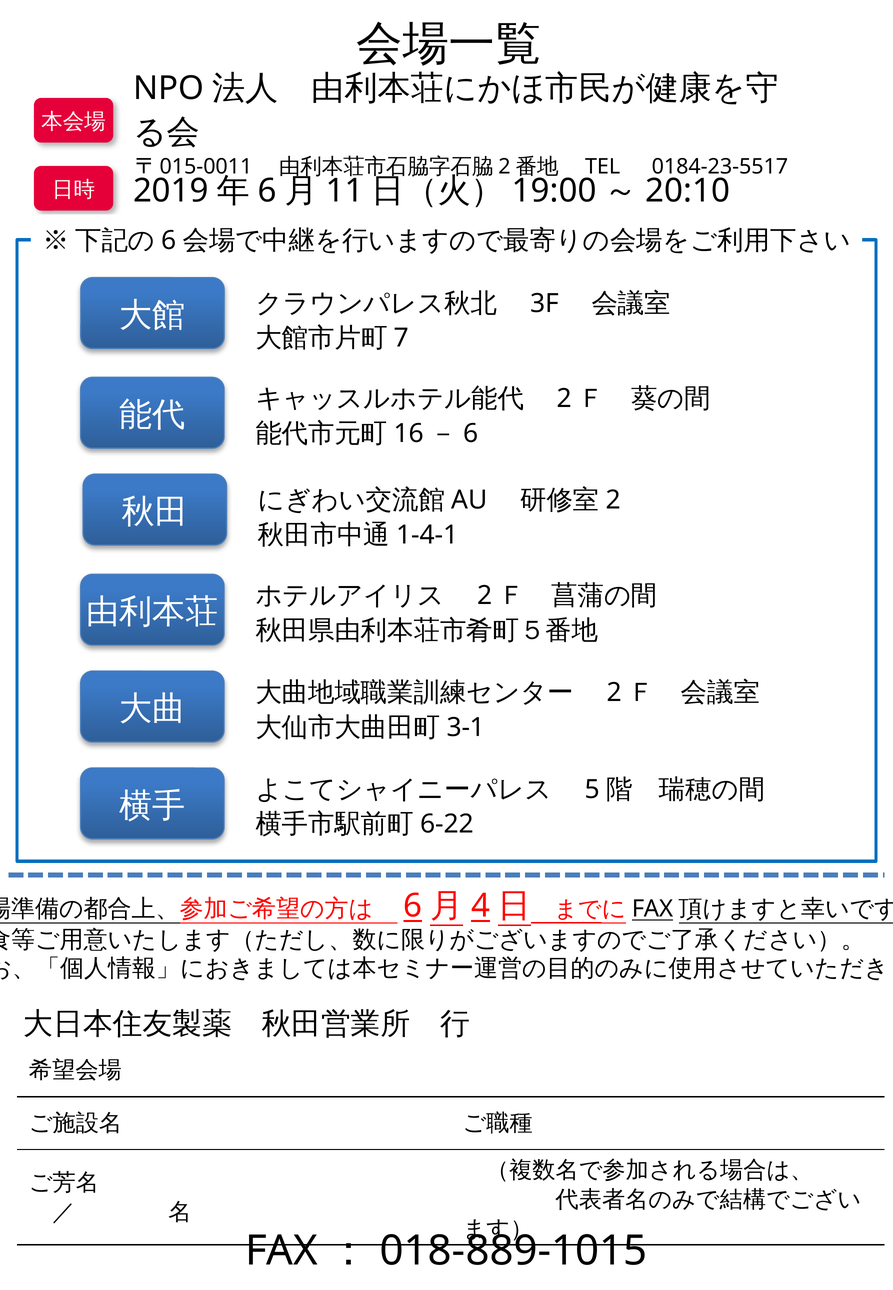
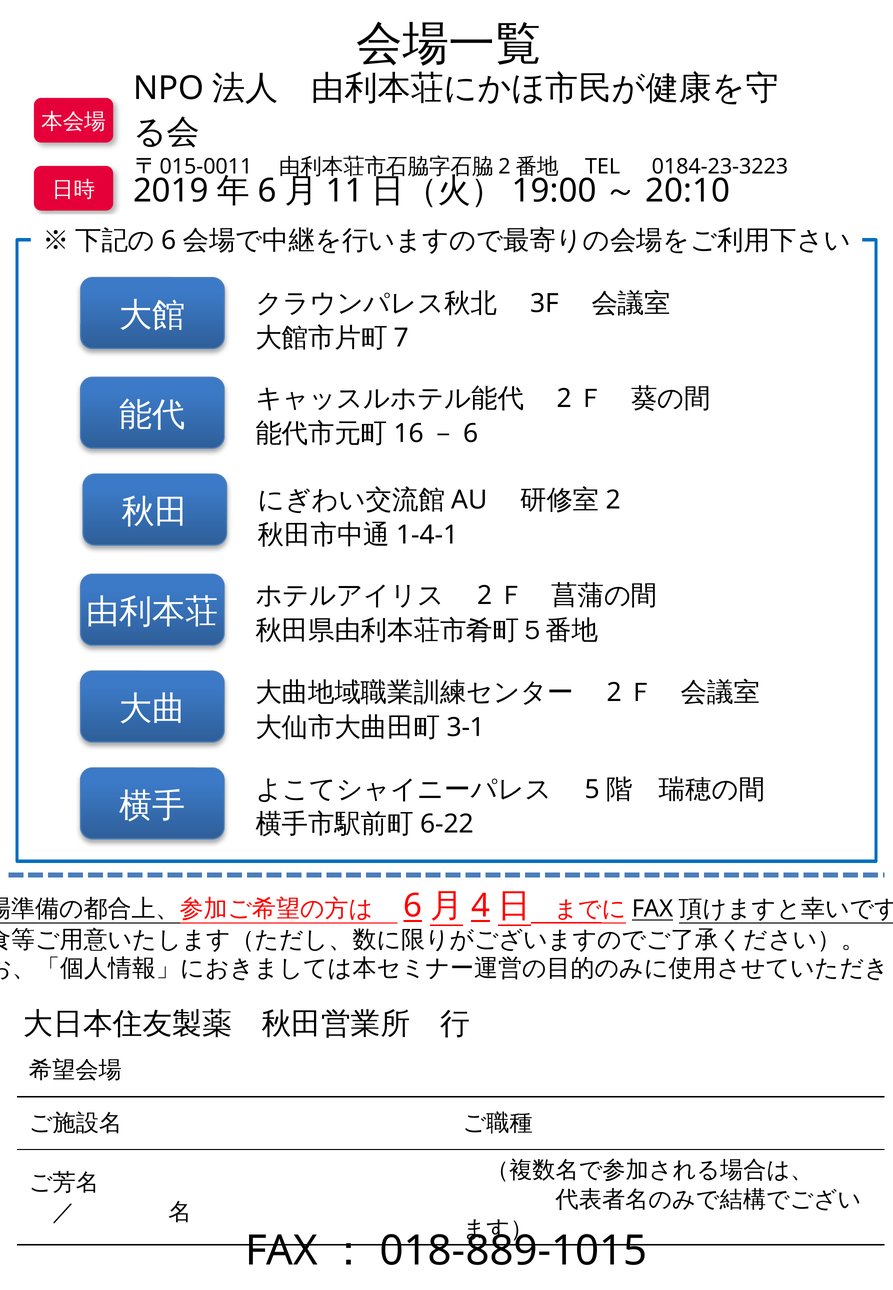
0184‐23-5517: 0184‐23-5517 -> 0184‐23-3223 (720, 167)
